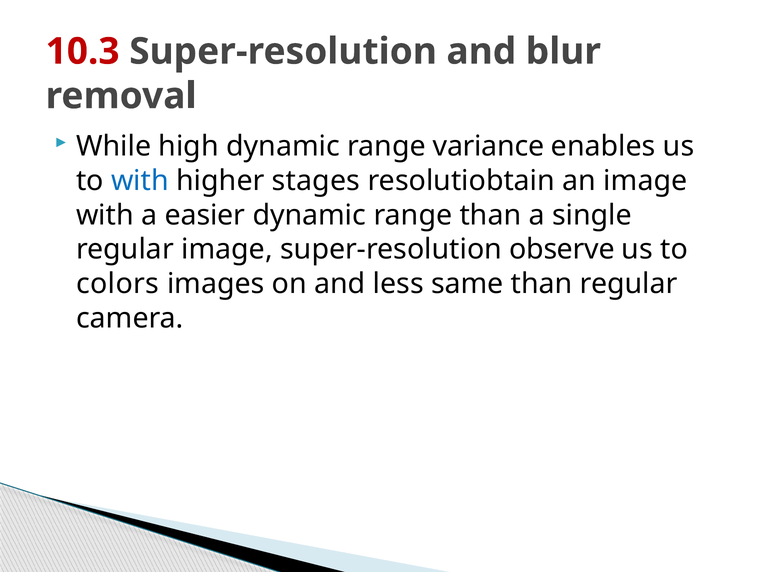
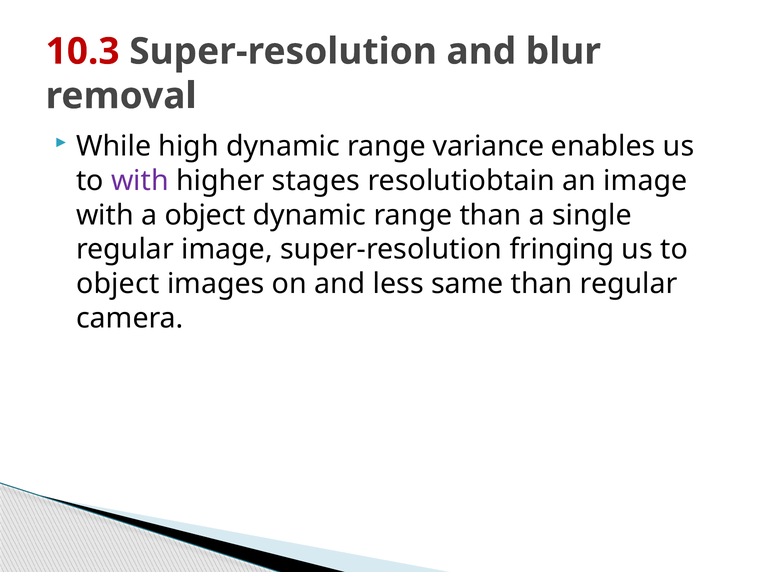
with colour: blue -> purple (140, 181)
a easier: easier -> object (205, 215)
observe: observe -> fringing (562, 249)
colors: colors -> object (118, 284)
